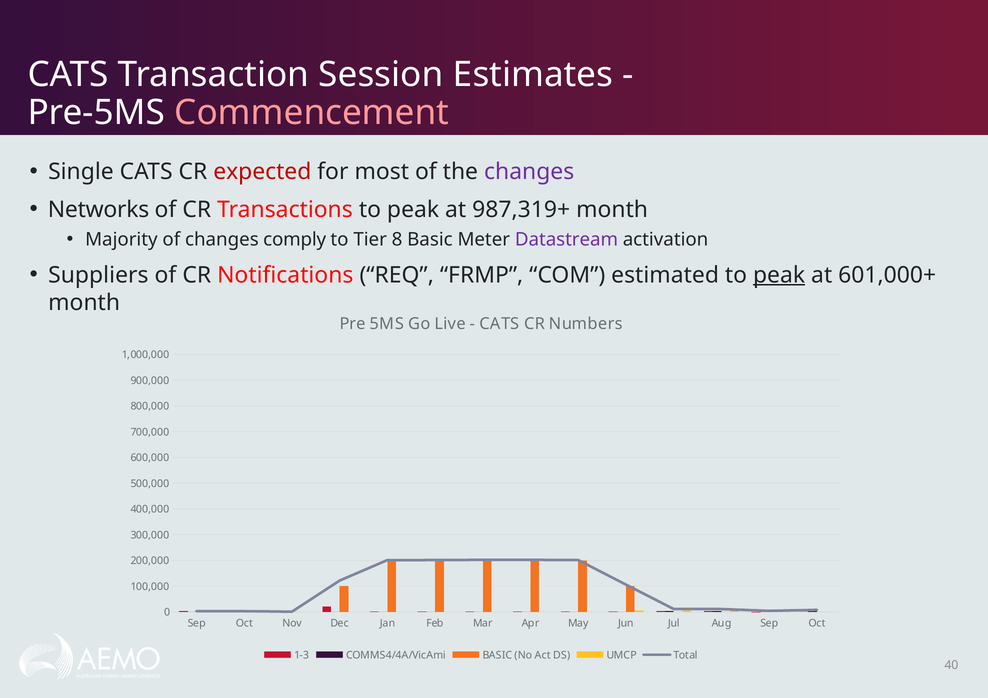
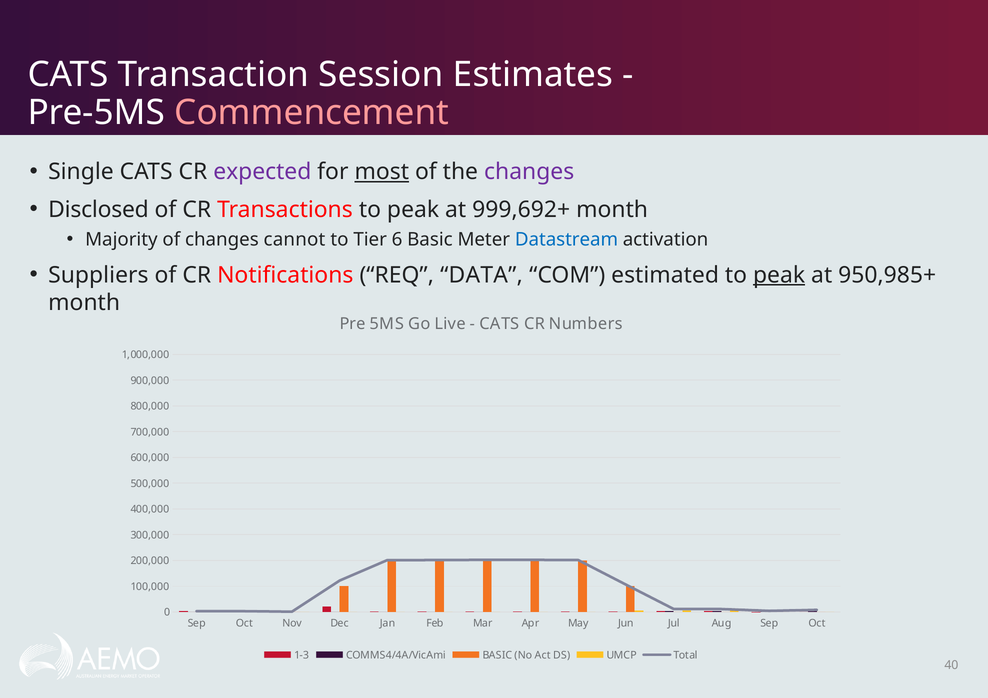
expected colour: red -> purple (262, 172)
most underline: none -> present (382, 172)
Networks: Networks -> Disclosed (98, 210)
987,319+: 987,319+ -> 999,692+ (521, 210)
comply: comply -> cannot (294, 240)
8: 8 -> 6 (397, 240)
Datastream colour: purple -> blue (567, 240)
FRMP: FRMP -> DATA (481, 275)
601,000+: 601,000+ -> 950,985+ (887, 275)
